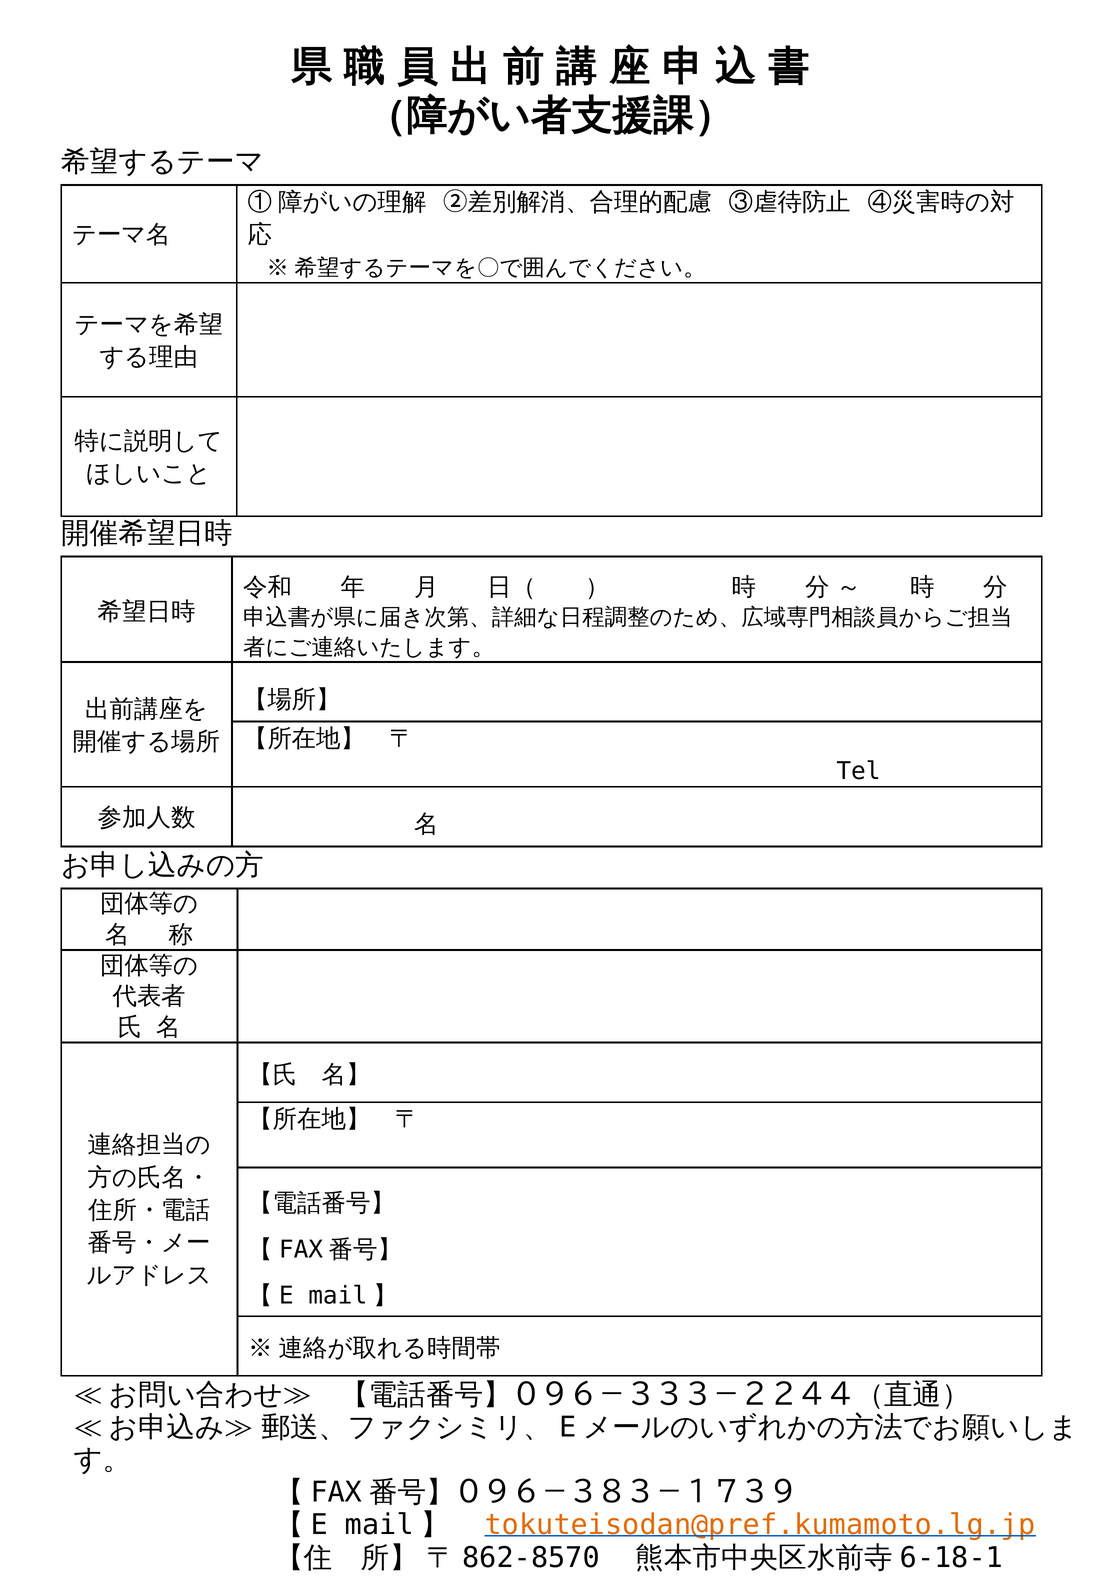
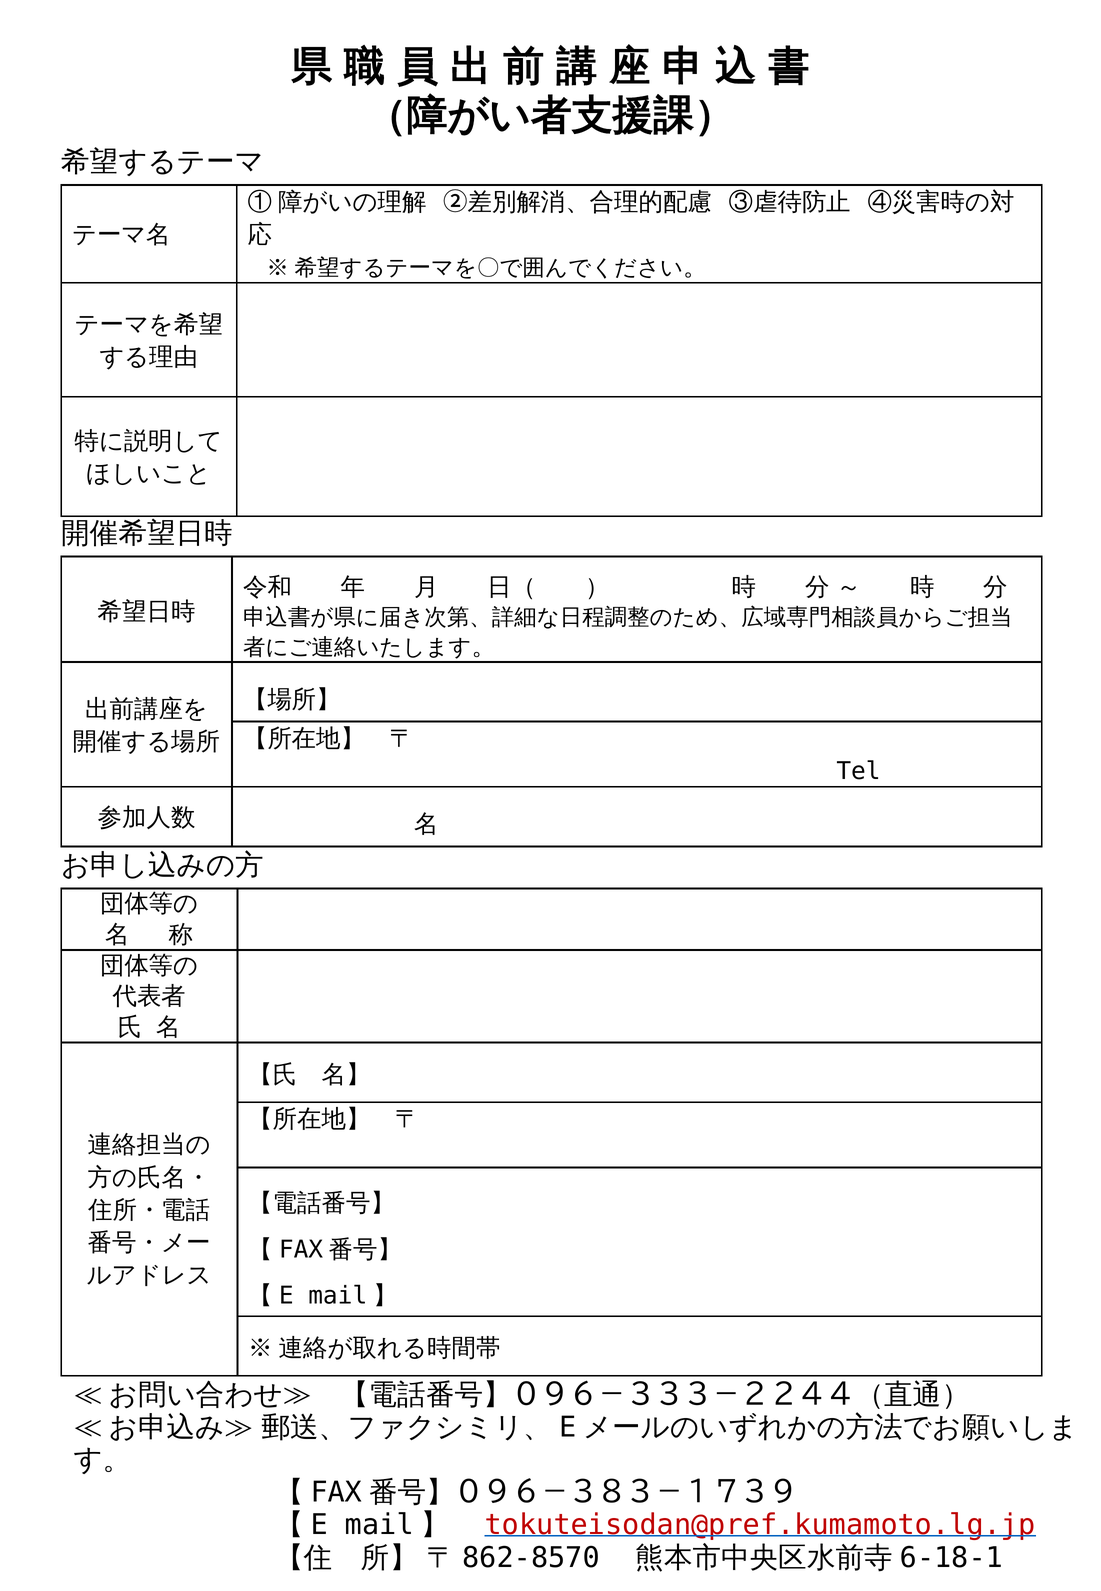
tokuteisodan@pref.kumamoto.lg.jp colour: orange -> red (760, 1524)
